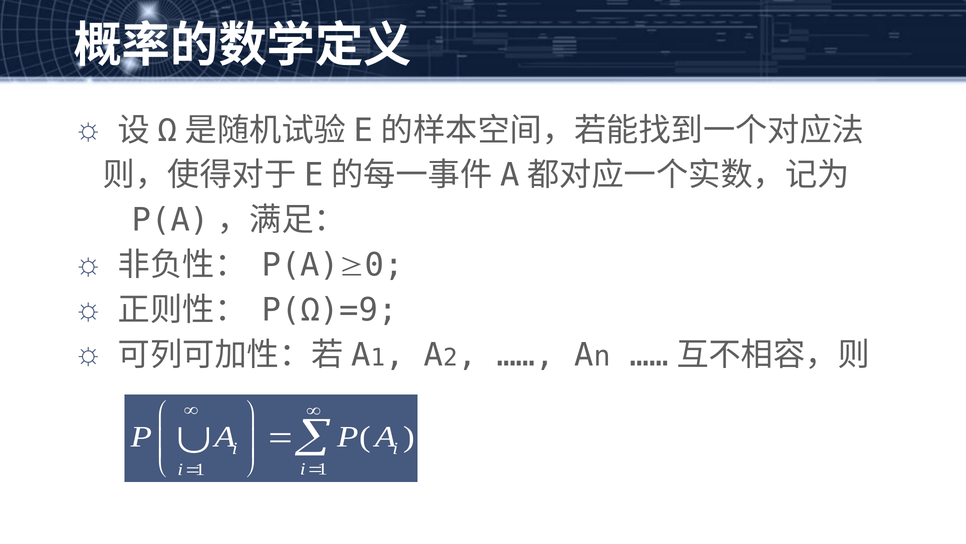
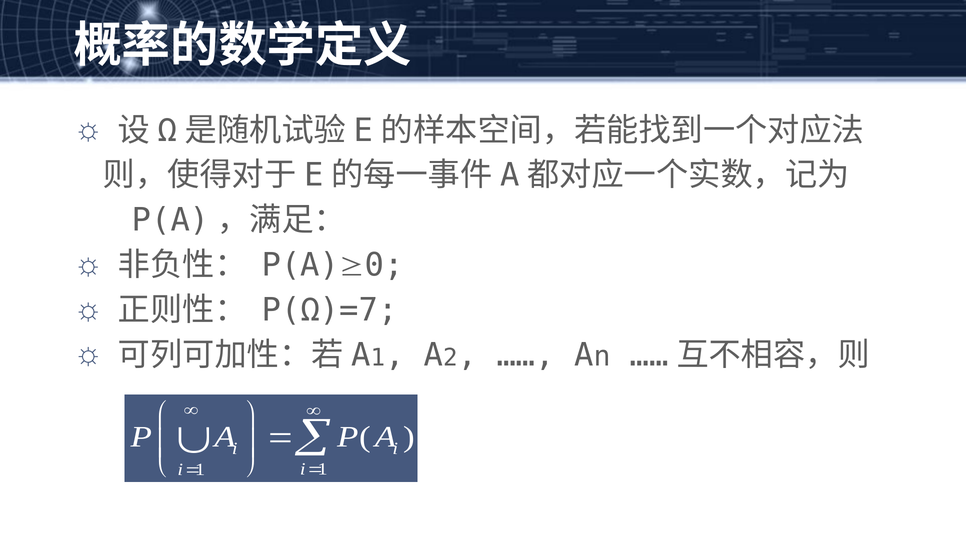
P(Ω)=9: P(Ω)=9 -> P(Ω)=7 (330, 310)
